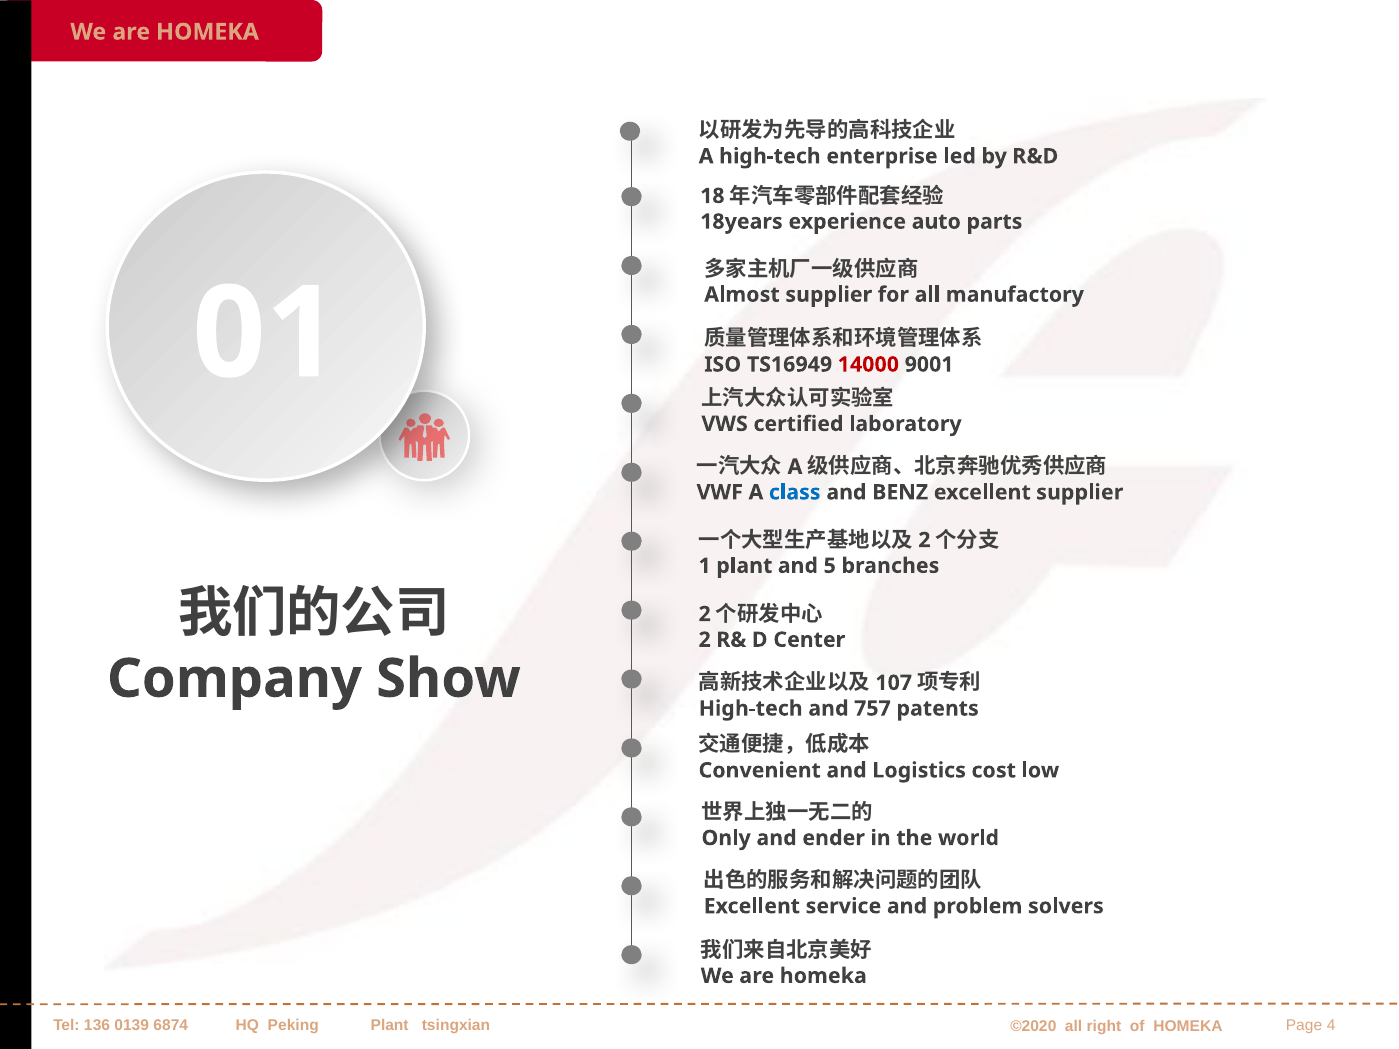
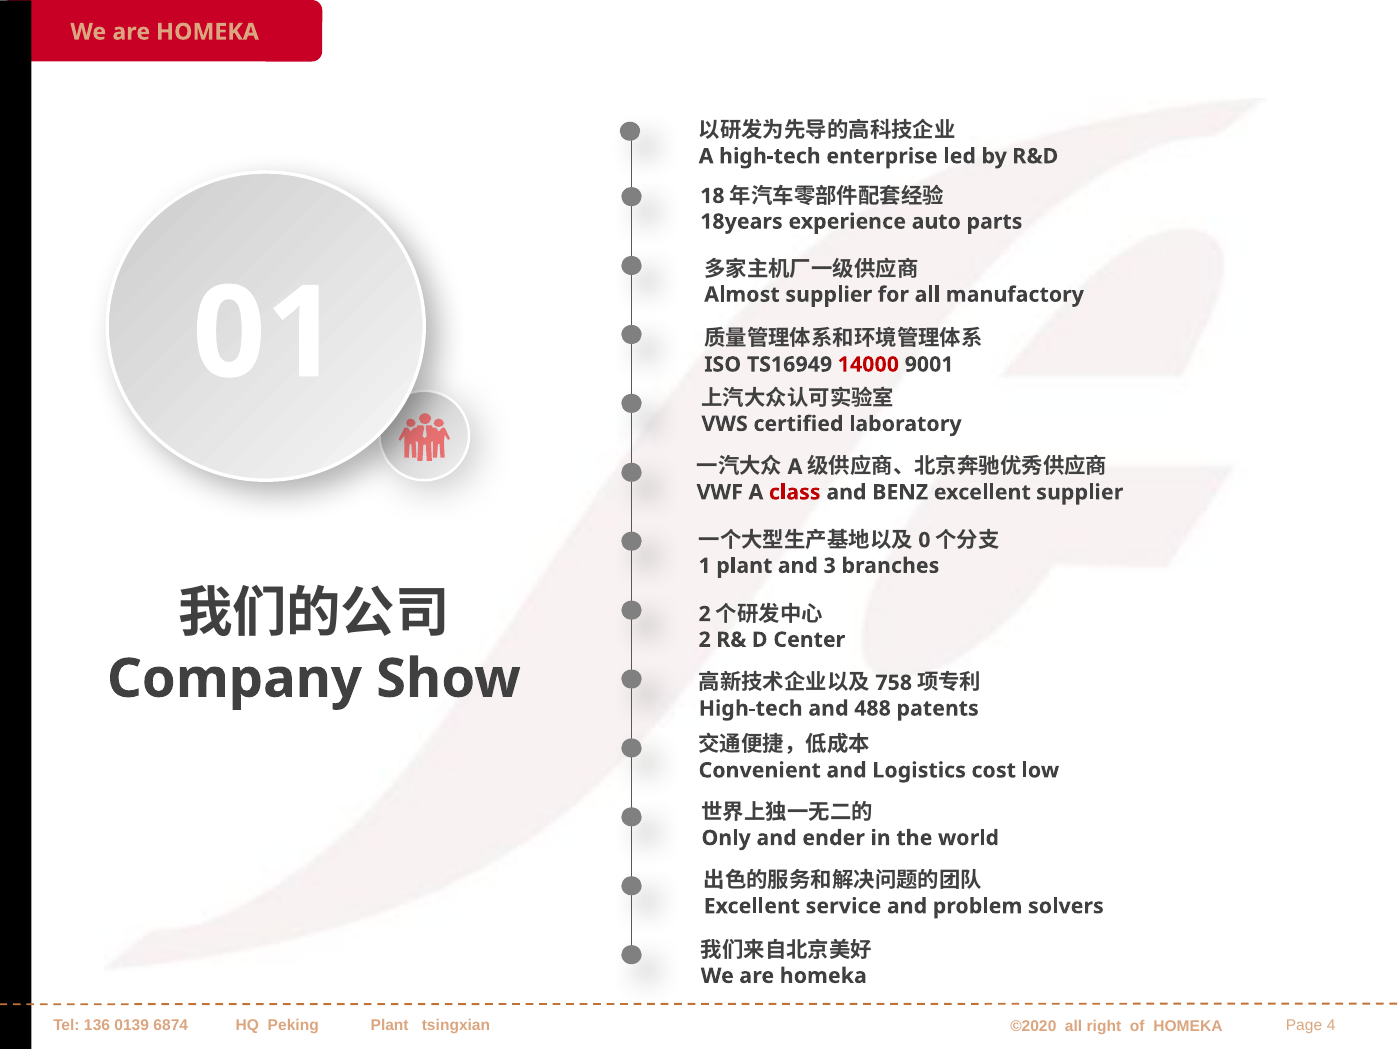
class colour: blue -> red (795, 493)
2: 2 -> 0 (924, 540)
5: 5 -> 3 (830, 566)
107: 107 -> 758 (894, 683)
757: 757 -> 488 (872, 709)
